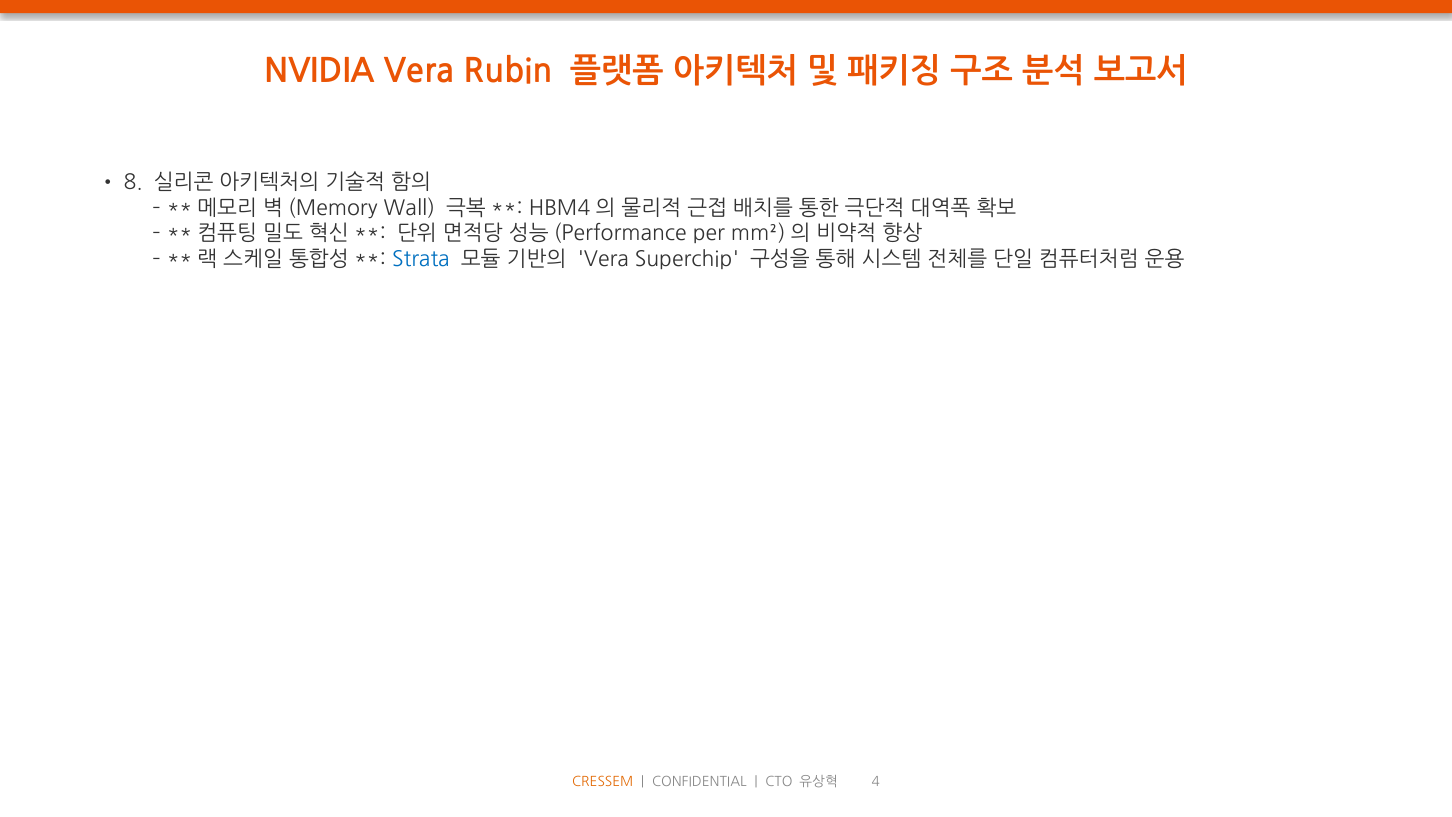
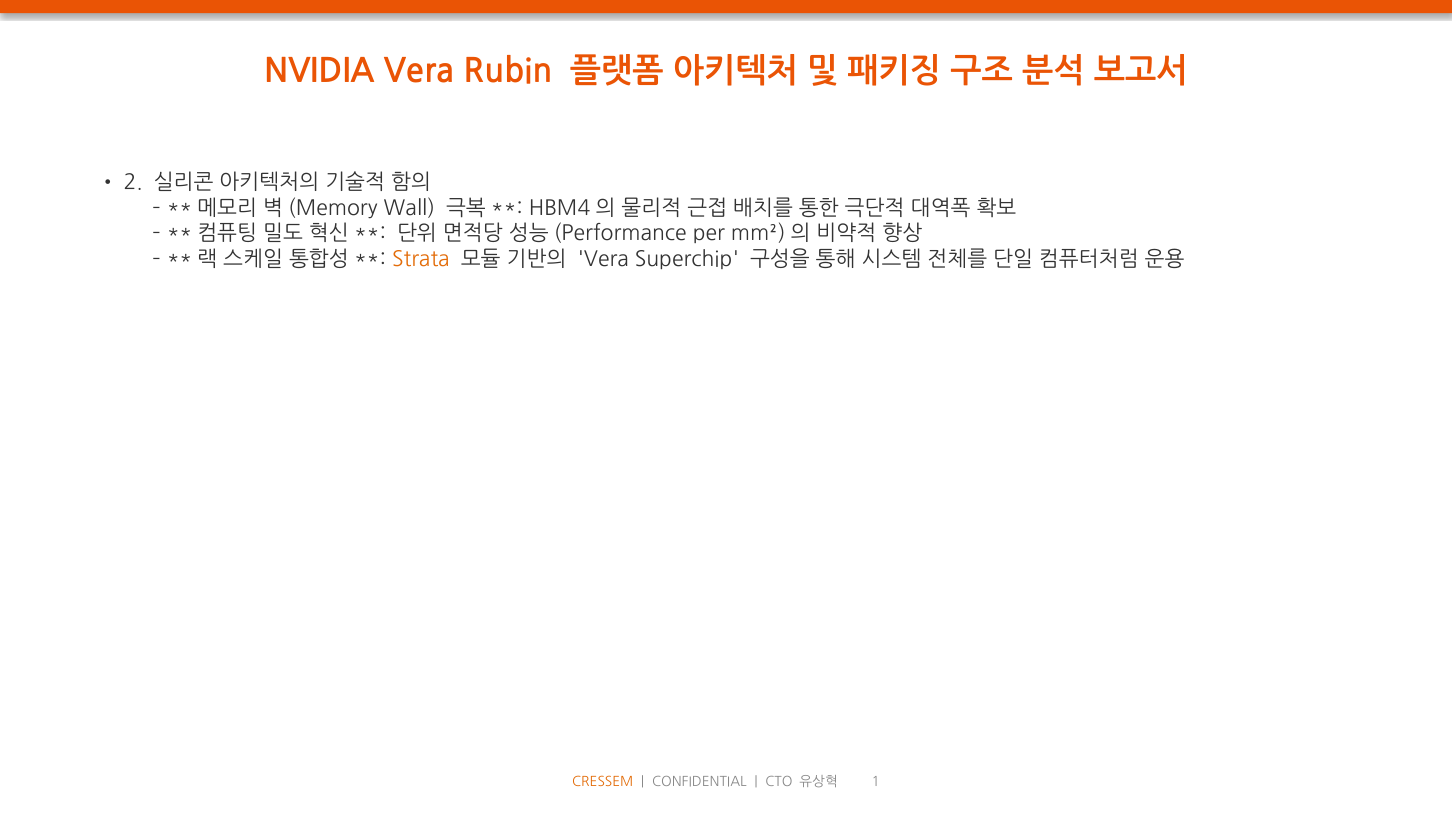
8: 8 -> 2 (133, 183)
Strata colour: blue -> orange (421, 259)
4: 4 -> 1 (876, 782)
